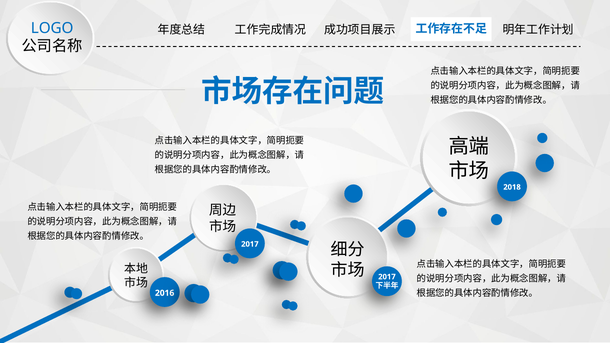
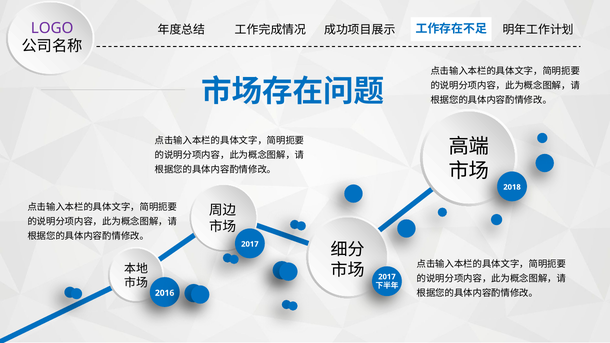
LOGO colour: blue -> purple (52, 28)
